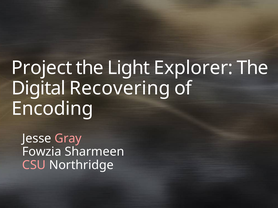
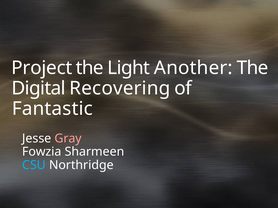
Explorer: Explorer -> Another (193, 68)
Encoding: Encoding -> Fantastic (52, 109)
CSU colour: pink -> light blue (34, 165)
